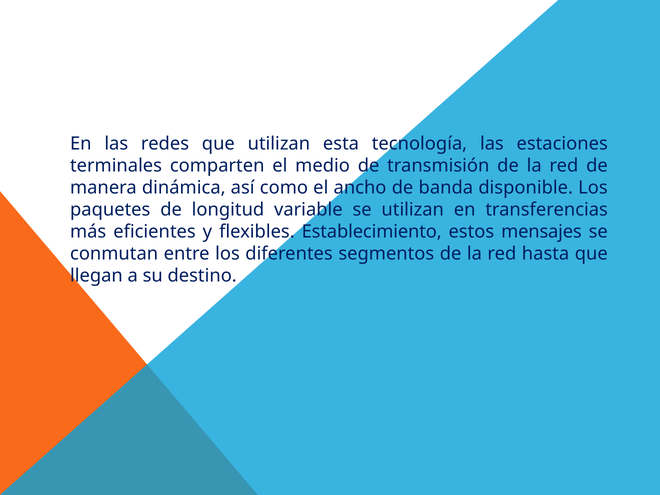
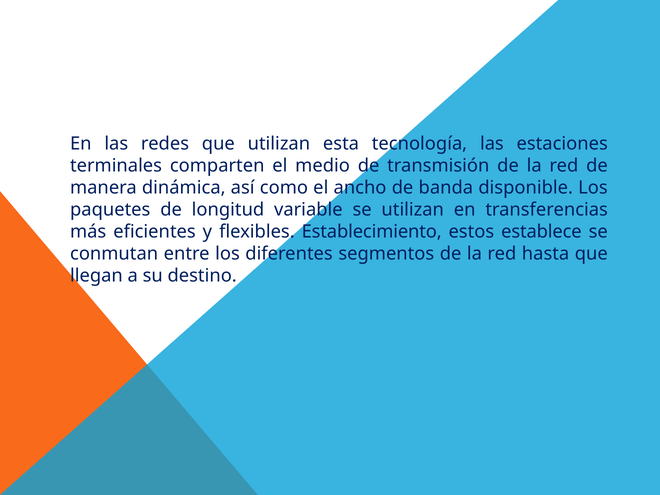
mensajes: mensajes -> establece (541, 232)
